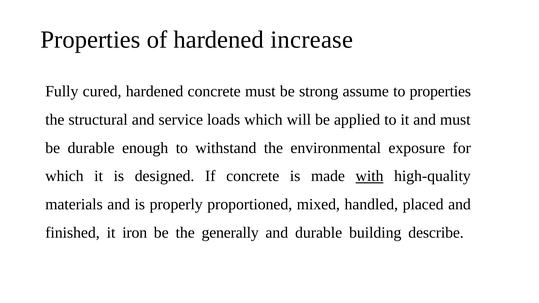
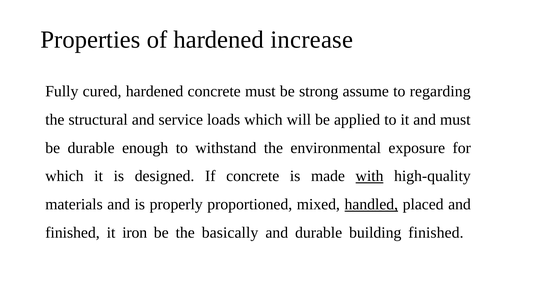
to properties: properties -> regarding (440, 91)
handled underline: none -> present (371, 205)
generally: generally -> basically (230, 233)
building describe: describe -> finished (436, 233)
